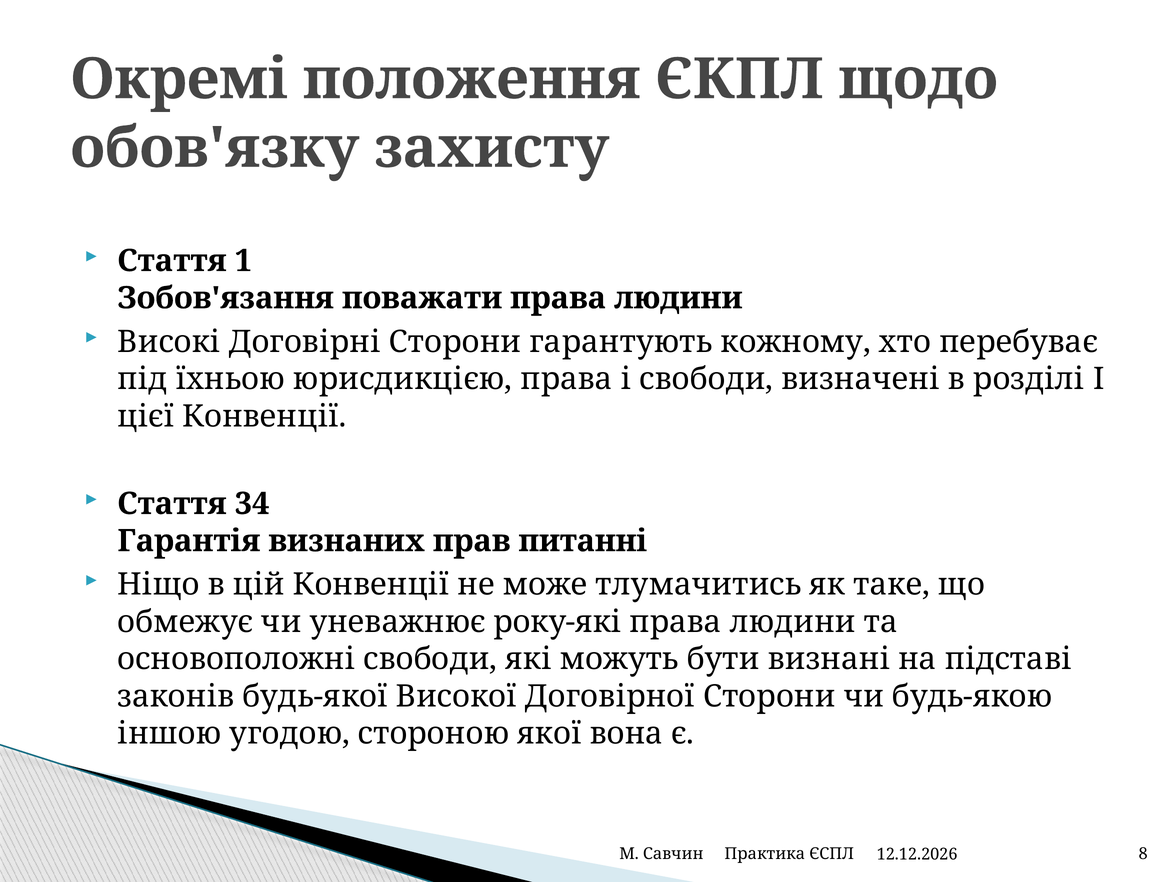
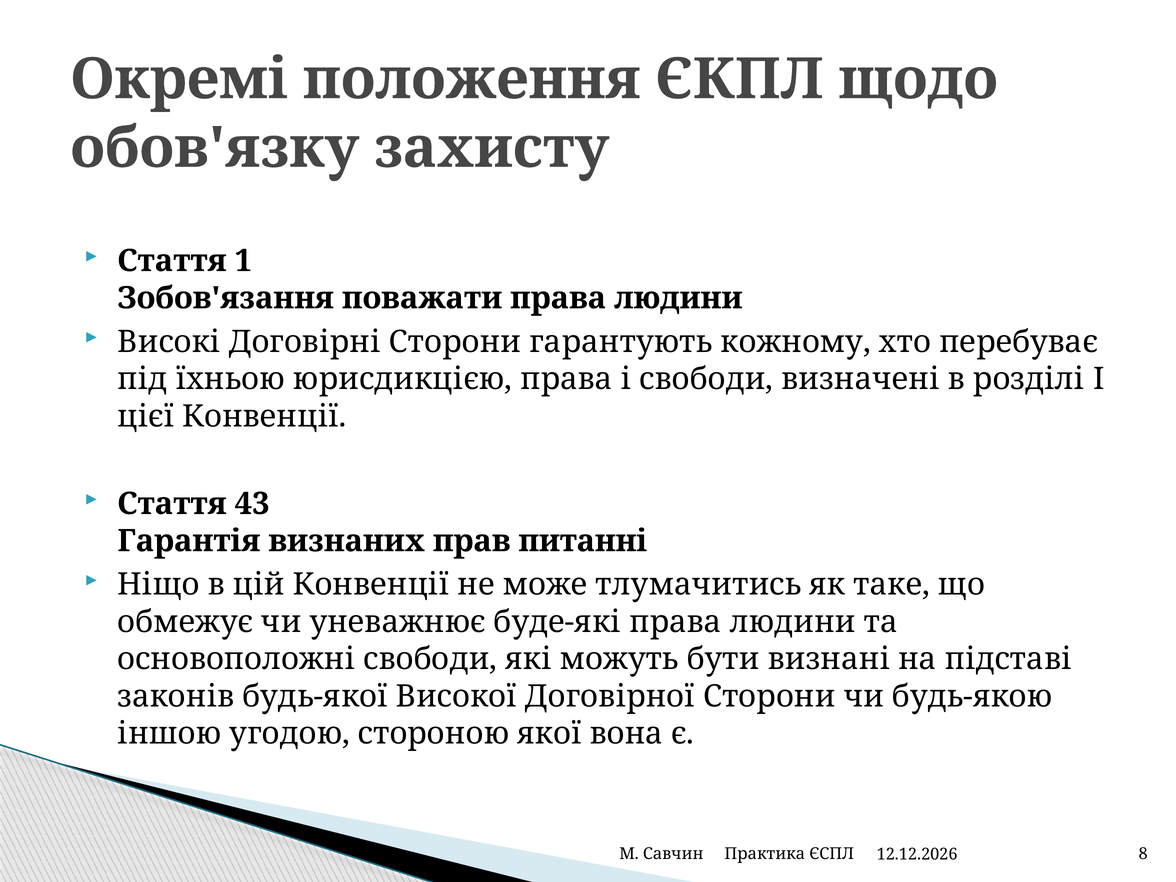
34: 34 -> 43 (252, 504)
року-які: року-які -> буде-які (557, 622)
